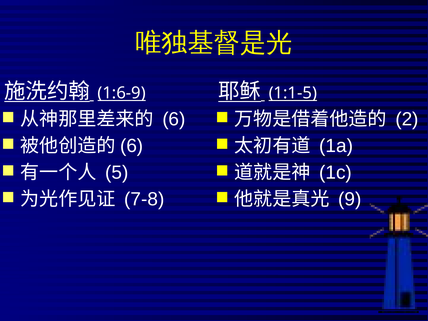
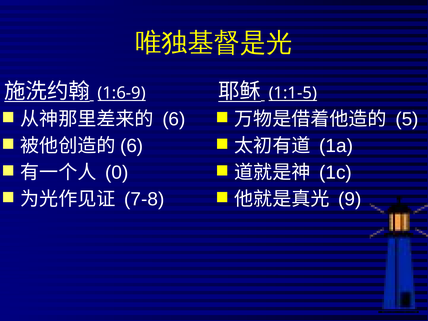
2: 2 -> 5 (407, 119)
5: 5 -> 0 (117, 172)
